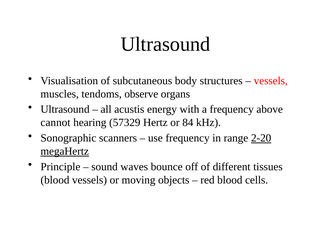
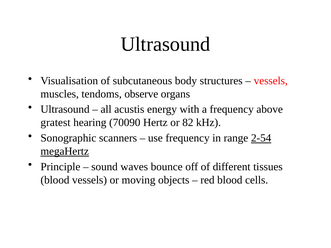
cannot: cannot -> gratest (56, 123)
57329: 57329 -> 70090 (125, 123)
84: 84 -> 82 (188, 123)
2-20: 2-20 -> 2-54 (261, 138)
